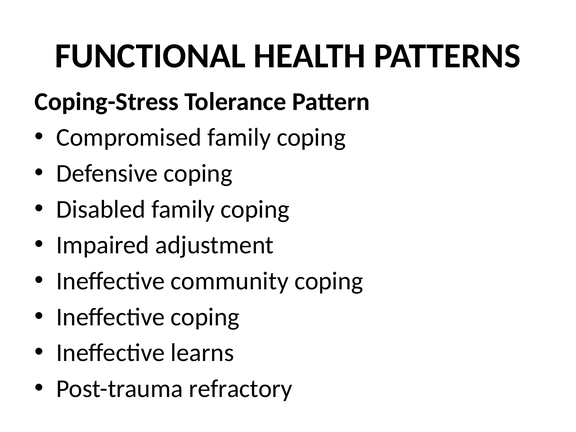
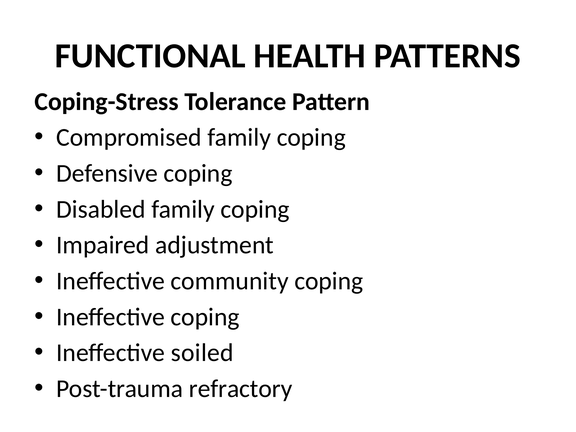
learns: learns -> soiled (202, 353)
